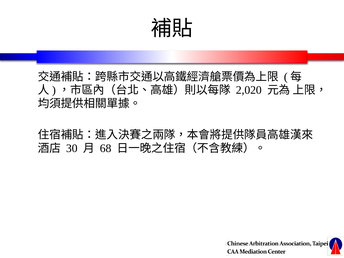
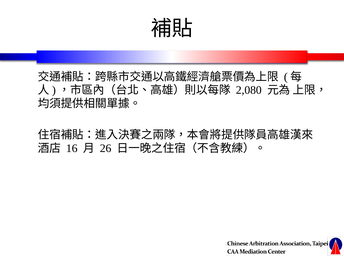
2,020: 2,020 -> 2,080 (249, 90)
30: 30 -> 16 (72, 148)
68: 68 -> 26 (106, 148)
